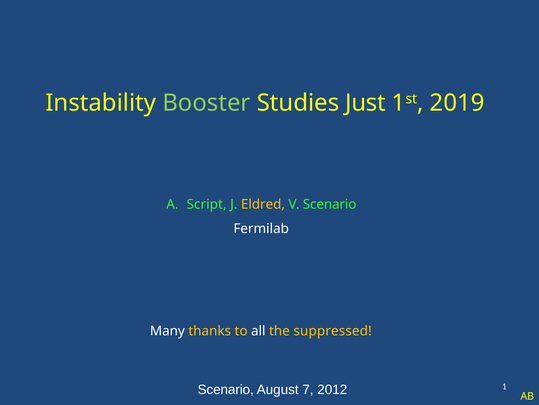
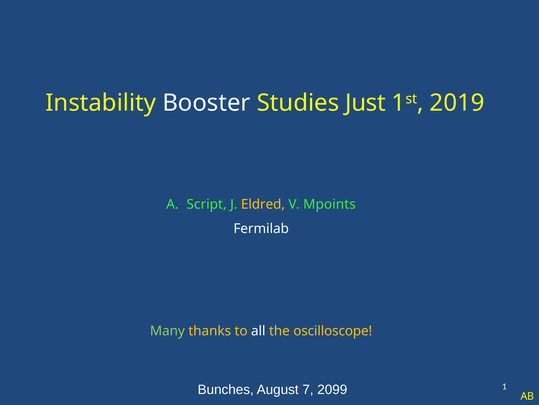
Booster colour: light green -> white (206, 103)
V Scenario: Scenario -> Mpoints (329, 204)
Many colour: white -> light green (167, 331)
suppressed: suppressed -> oscilloscope (333, 331)
Scenario: Scenario -> Bunches (226, 389)
2012: 2012 -> 2099 (332, 389)
